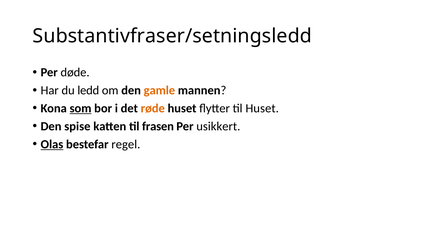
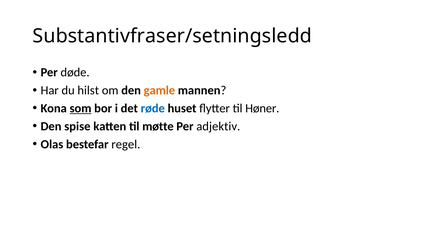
ledd: ledd -> hilst (88, 90)
røde colour: orange -> blue (153, 108)
til Huset: Huset -> Høner (262, 108)
frasen: frasen -> møtte (158, 126)
usikkert: usikkert -> adjektiv (218, 126)
Olas underline: present -> none (52, 144)
